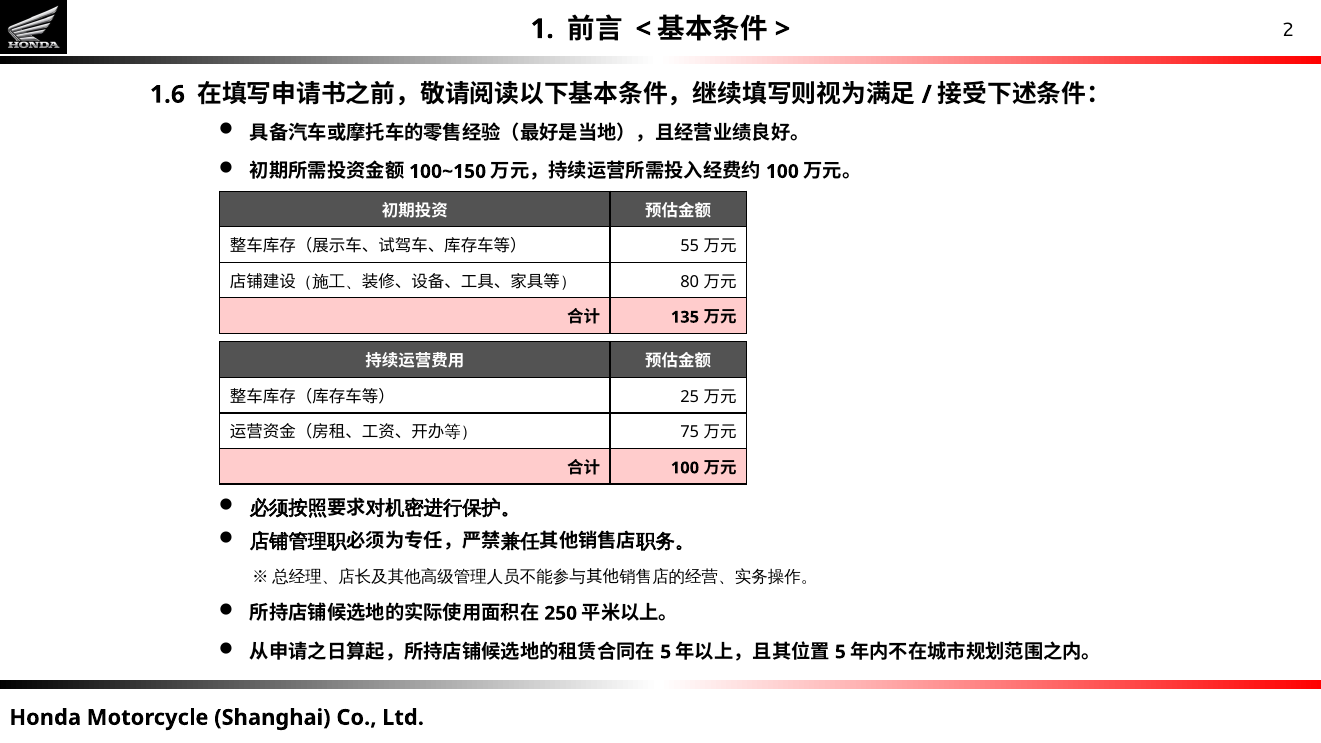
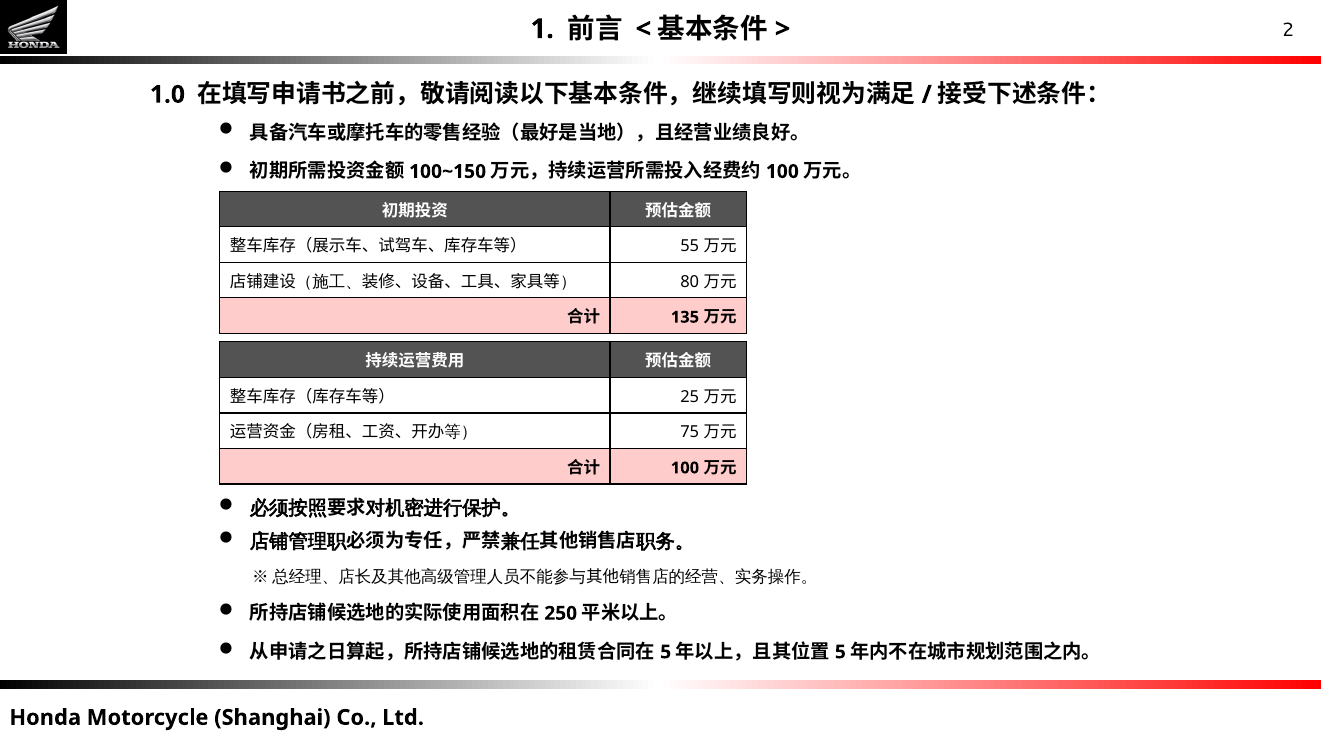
1.6: 1.6 -> 1.0 (167, 95)
